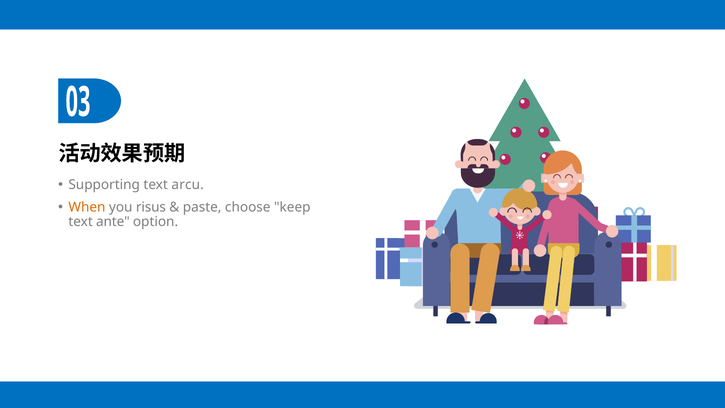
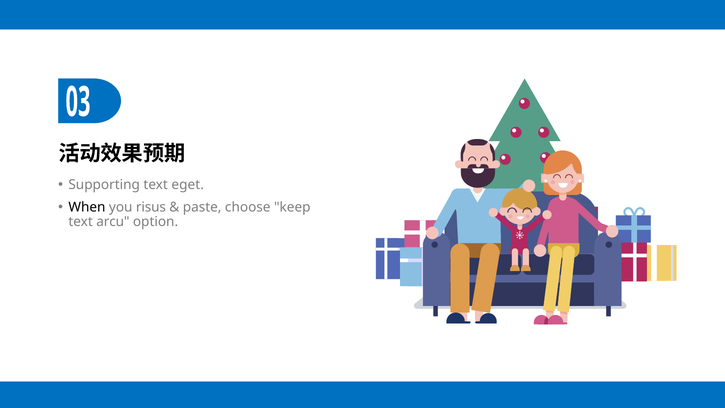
arcu: arcu -> eget (188, 185)
When colour: orange -> black (87, 207)
ante: ante -> arcu (113, 222)
